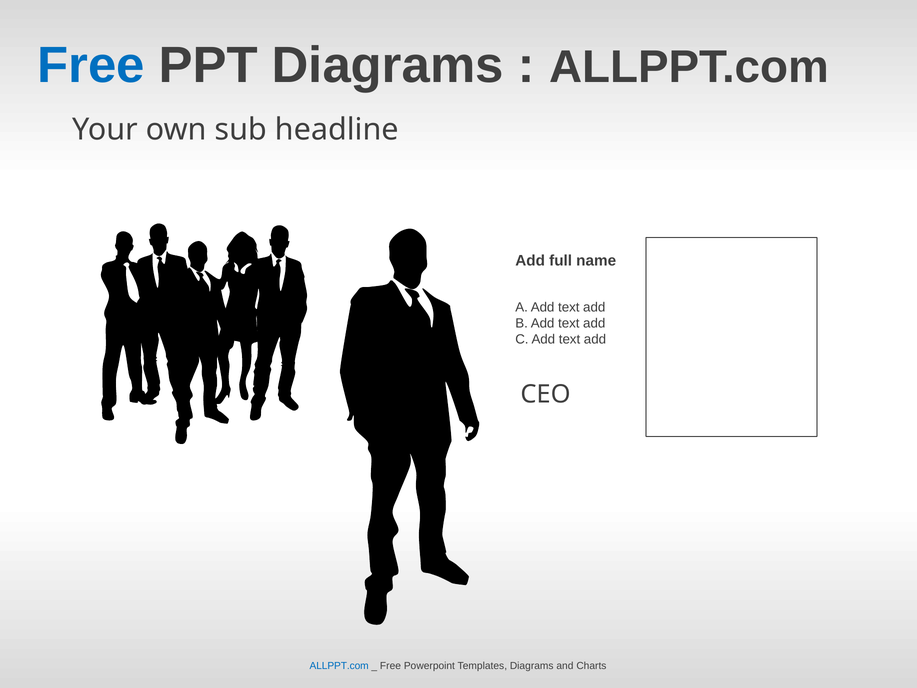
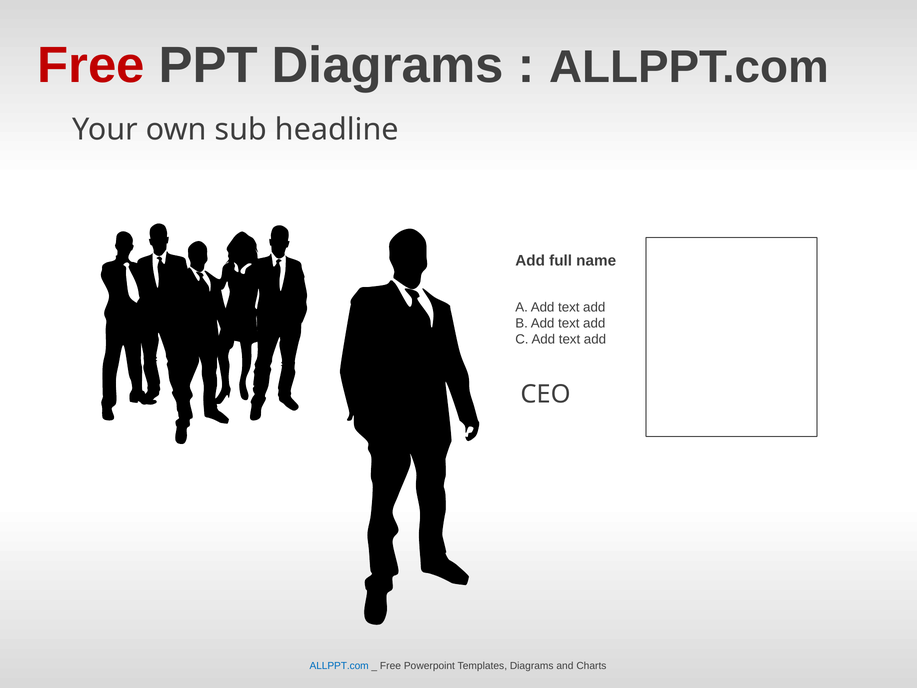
Free colour: blue -> red (91, 66)
